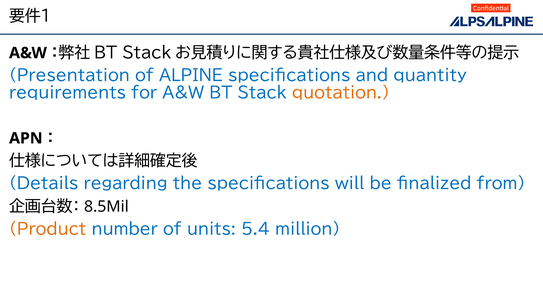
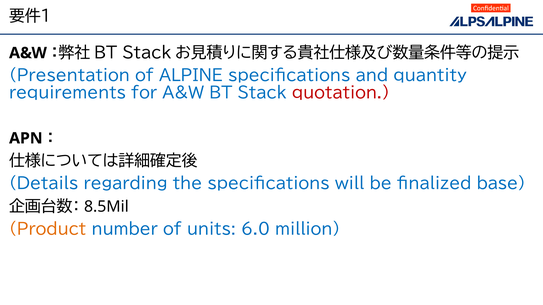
quotation colour: orange -> red (341, 93)
from: from -> base (501, 184)
5.4: 5.4 -> 6.0 (256, 230)
